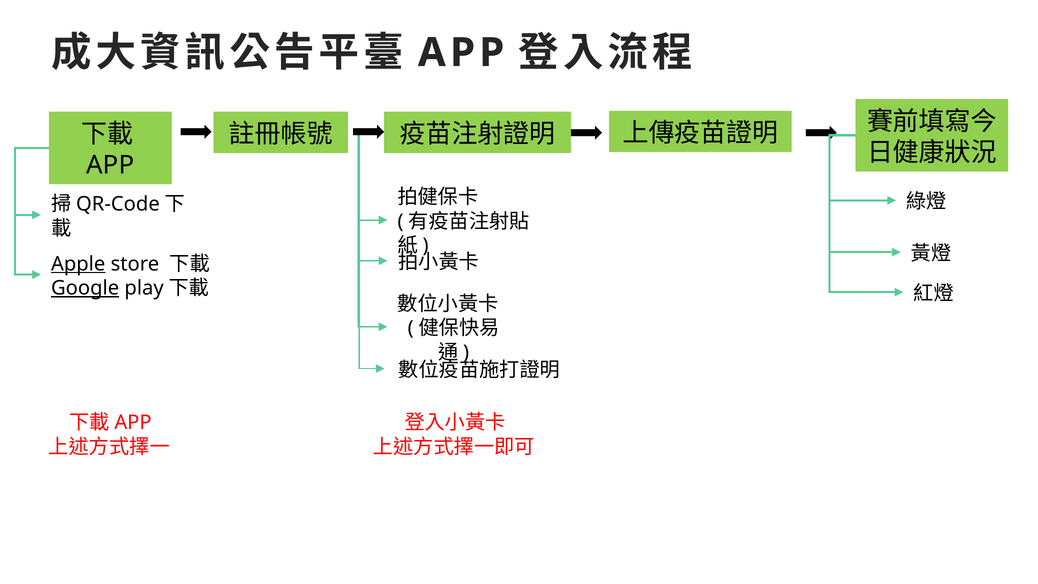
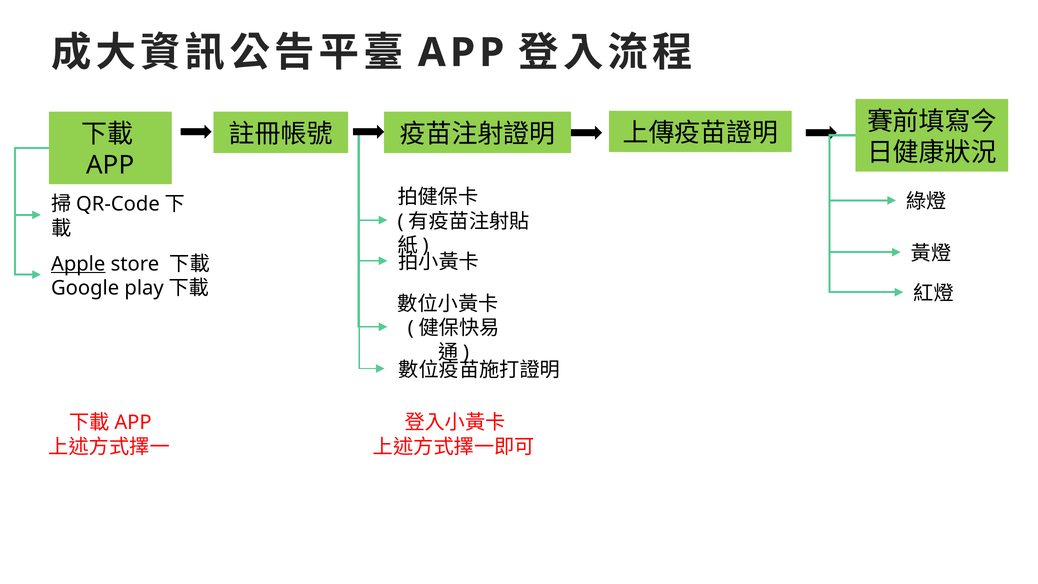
Google underline: present -> none (85, 288)
